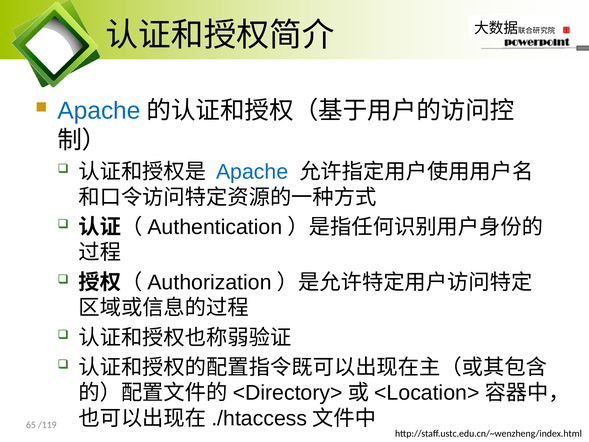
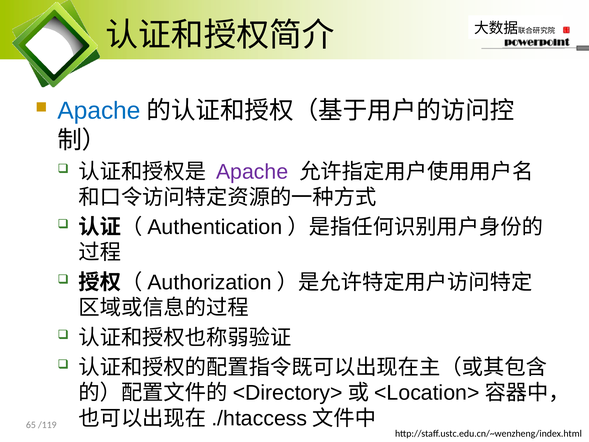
Apache colour: blue -> purple (252, 172)
